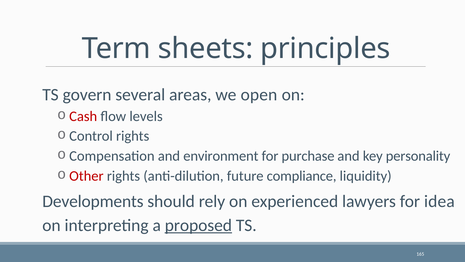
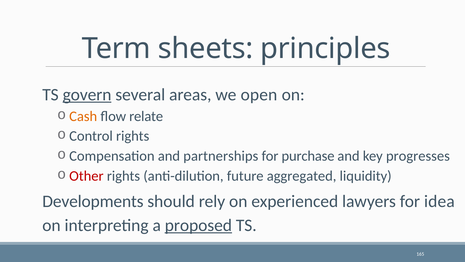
govern underline: none -> present (87, 95)
Cash colour: red -> orange (83, 116)
levels: levels -> relate (146, 116)
environment: environment -> partnerships (221, 156)
personality: personality -> progresses (418, 156)
compliance: compliance -> aggregated (302, 176)
